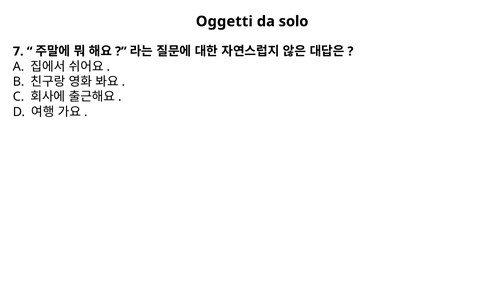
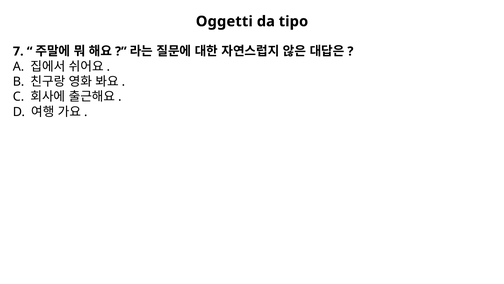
solo: solo -> tipo (293, 21)
